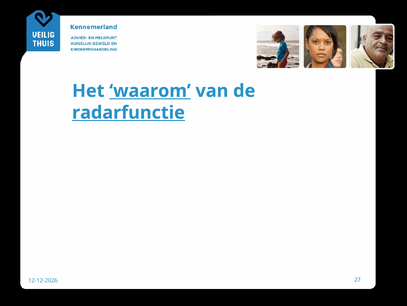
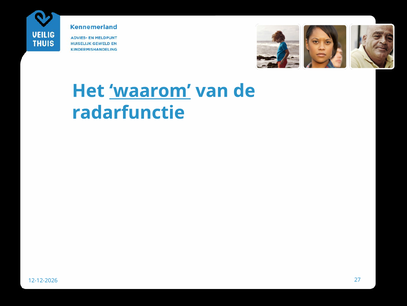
radarfunctie underline: present -> none (128, 112)
